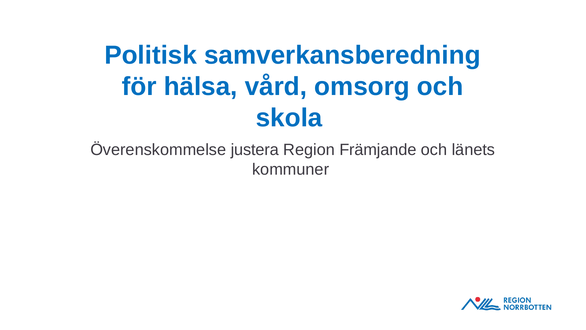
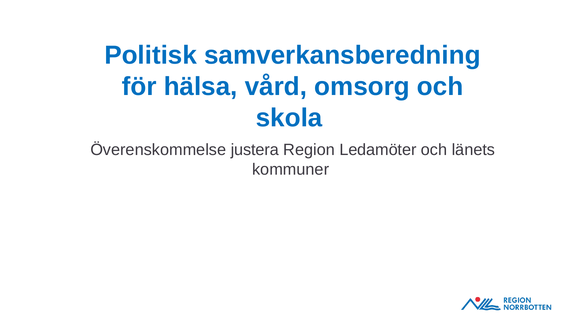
Främjande: Främjande -> Ledamöter (378, 150)
